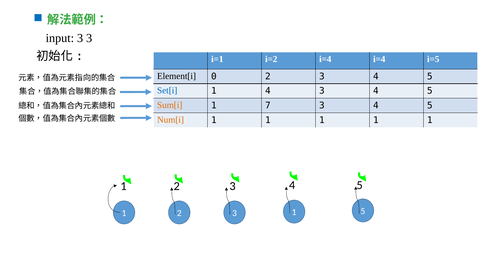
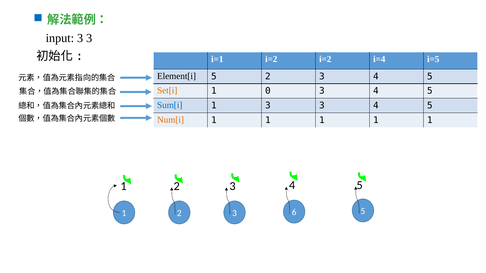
i=2 i=4: i=4 -> i=2 (325, 59)
Element[i 0: 0 -> 5 (214, 76)
Set[i colour: blue -> orange (167, 91)
1 4: 4 -> 0 (268, 91)
Sum[i colour: orange -> blue (170, 105)
1 7: 7 -> 3 (268, 106)
3 1: 1 -> 6 (294, 213)
